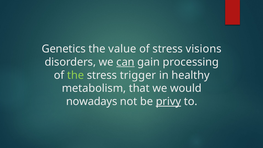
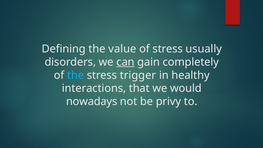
Genetics: Genetics -> Defining (64, 49)
visions: visions -> usually (204, 49)
processing: processing -> completely (191, 62)
the colour: light green -> light blue (76, 75)
metabolism: metabolism -> interactions (94, 88)
privy underline: present -> none (168, 101)
